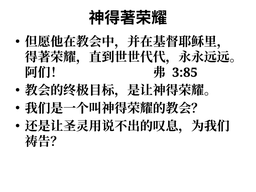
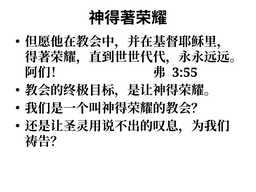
3:85: 3:85 -> 3:55 (185, 73)
